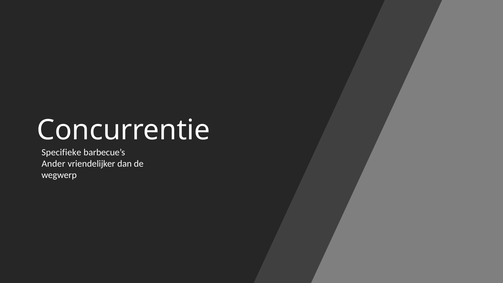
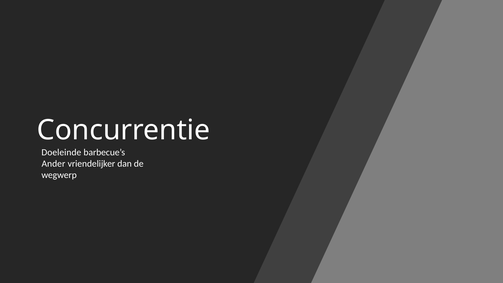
Specifieke: Specifieke -> Doeleinde (61, 152)
